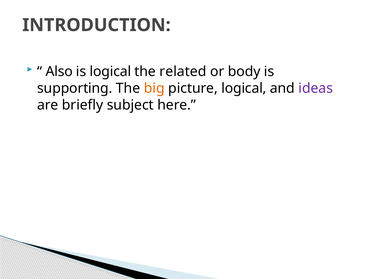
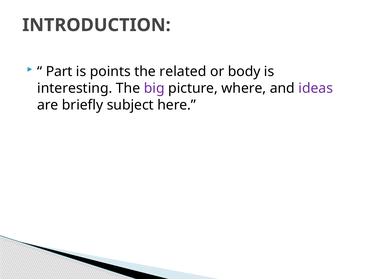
Also: Also -> Part (59, 71)
is logical: logical -> points (110, 71)
supporting: supporting -> interesting (75, 88)
big colour: orange -> purple (154, 88)
picture logical: logical -> where (244, 88)
